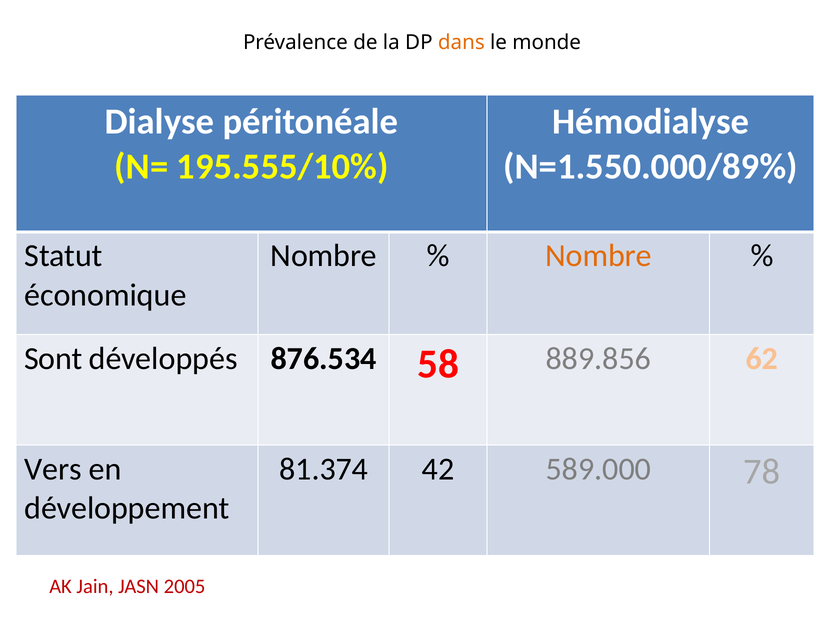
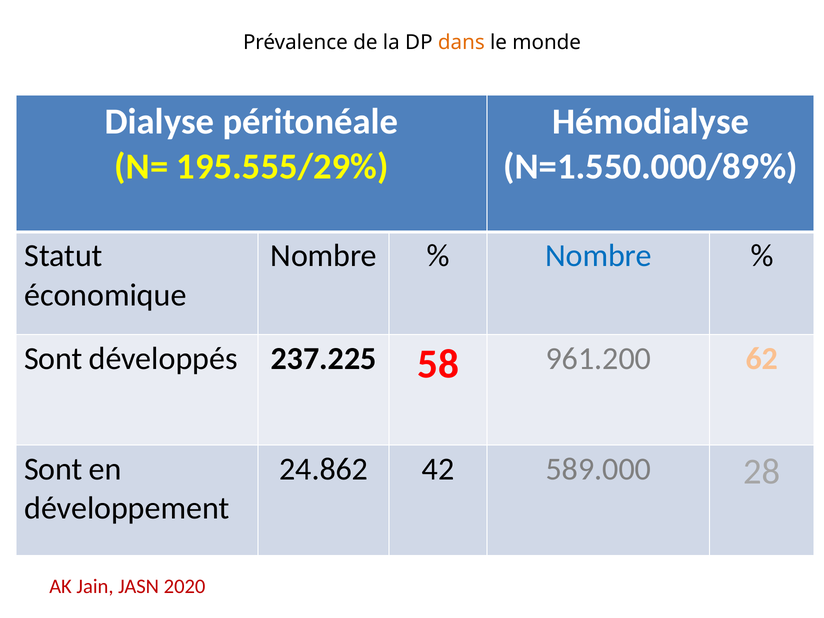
195.555/10%: 195.555/10% -> 195.555/29% (283, 167)
Nombre colour: orange -> blue (598, 256)
876.534: 876.534 -> 237.225 (324, 359)
889.856: 889.856 -> 961.200 (598, 359)
Vers: Vers -> Sont (53, 469)
81.374: 81.374 -> 24.862 (324, 469)
78: 78 -> 28 (762, 472)
2005: 2005 -> 2020 (185, 586)
